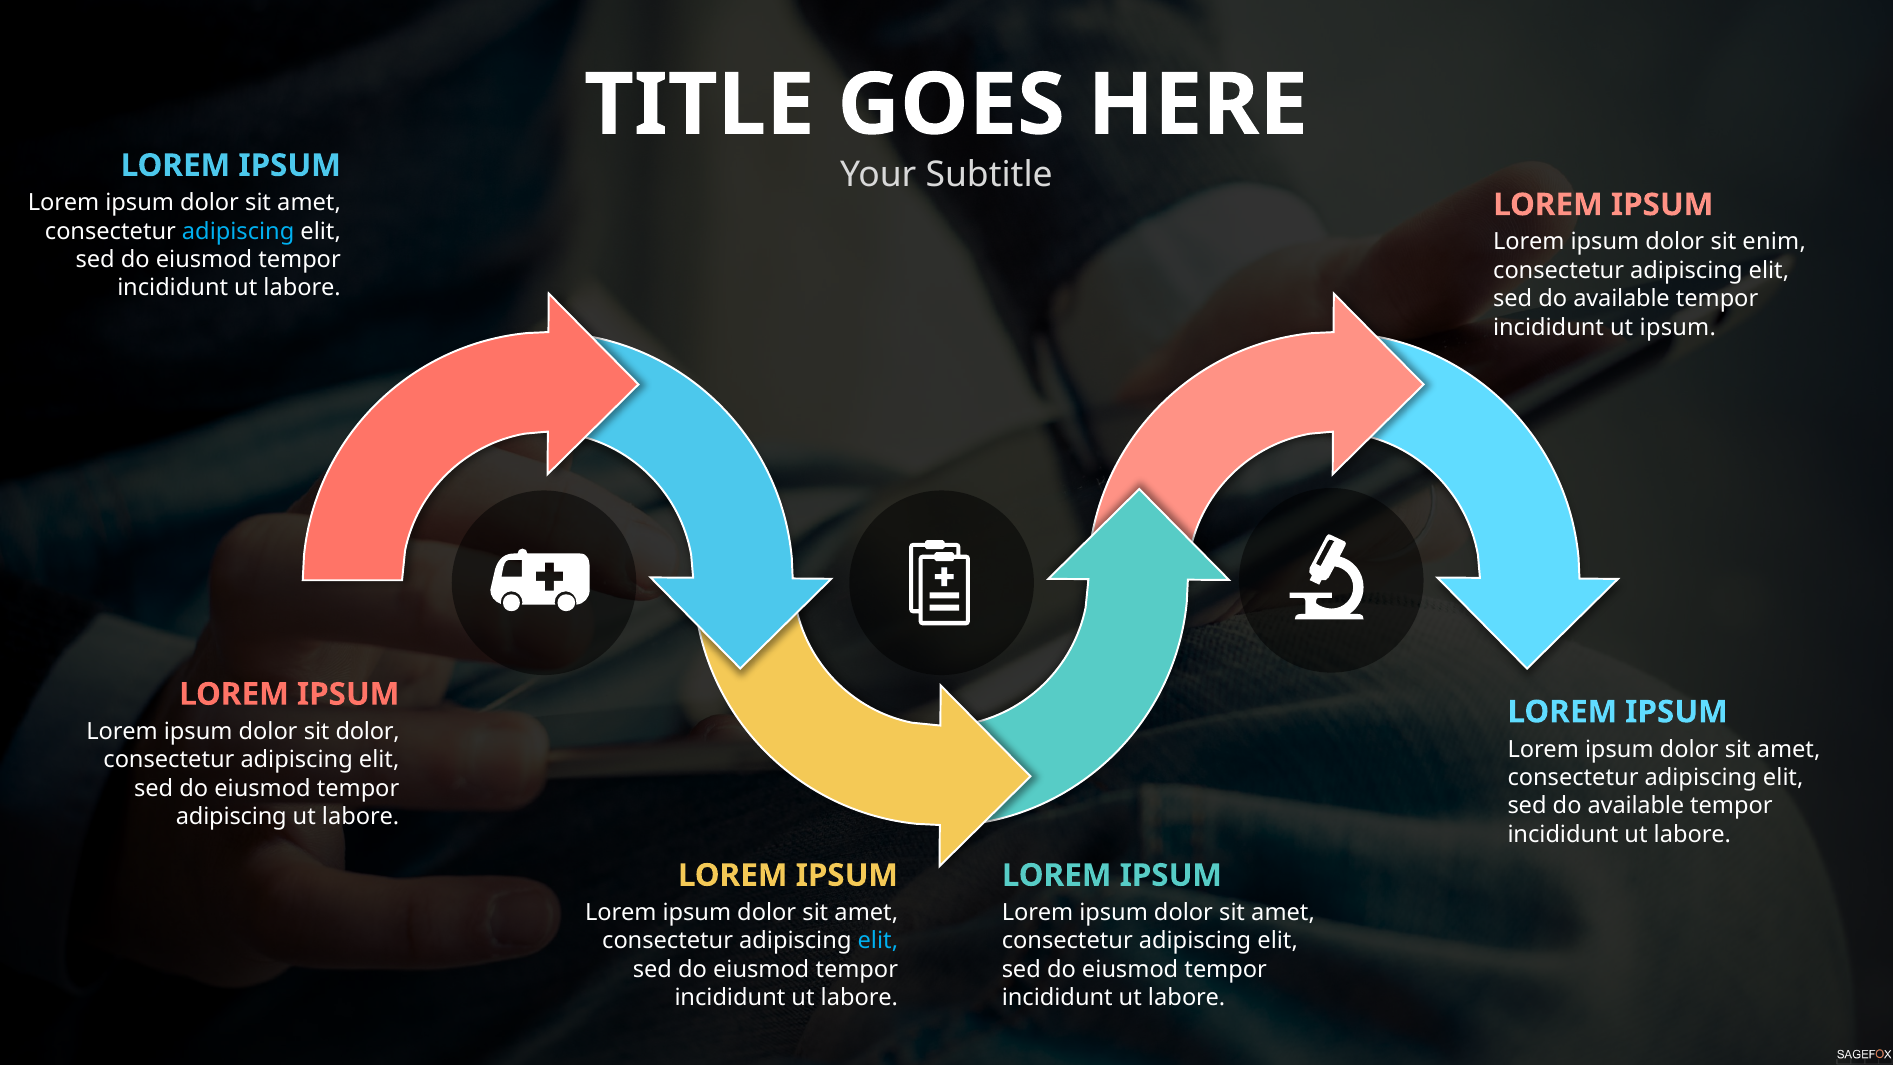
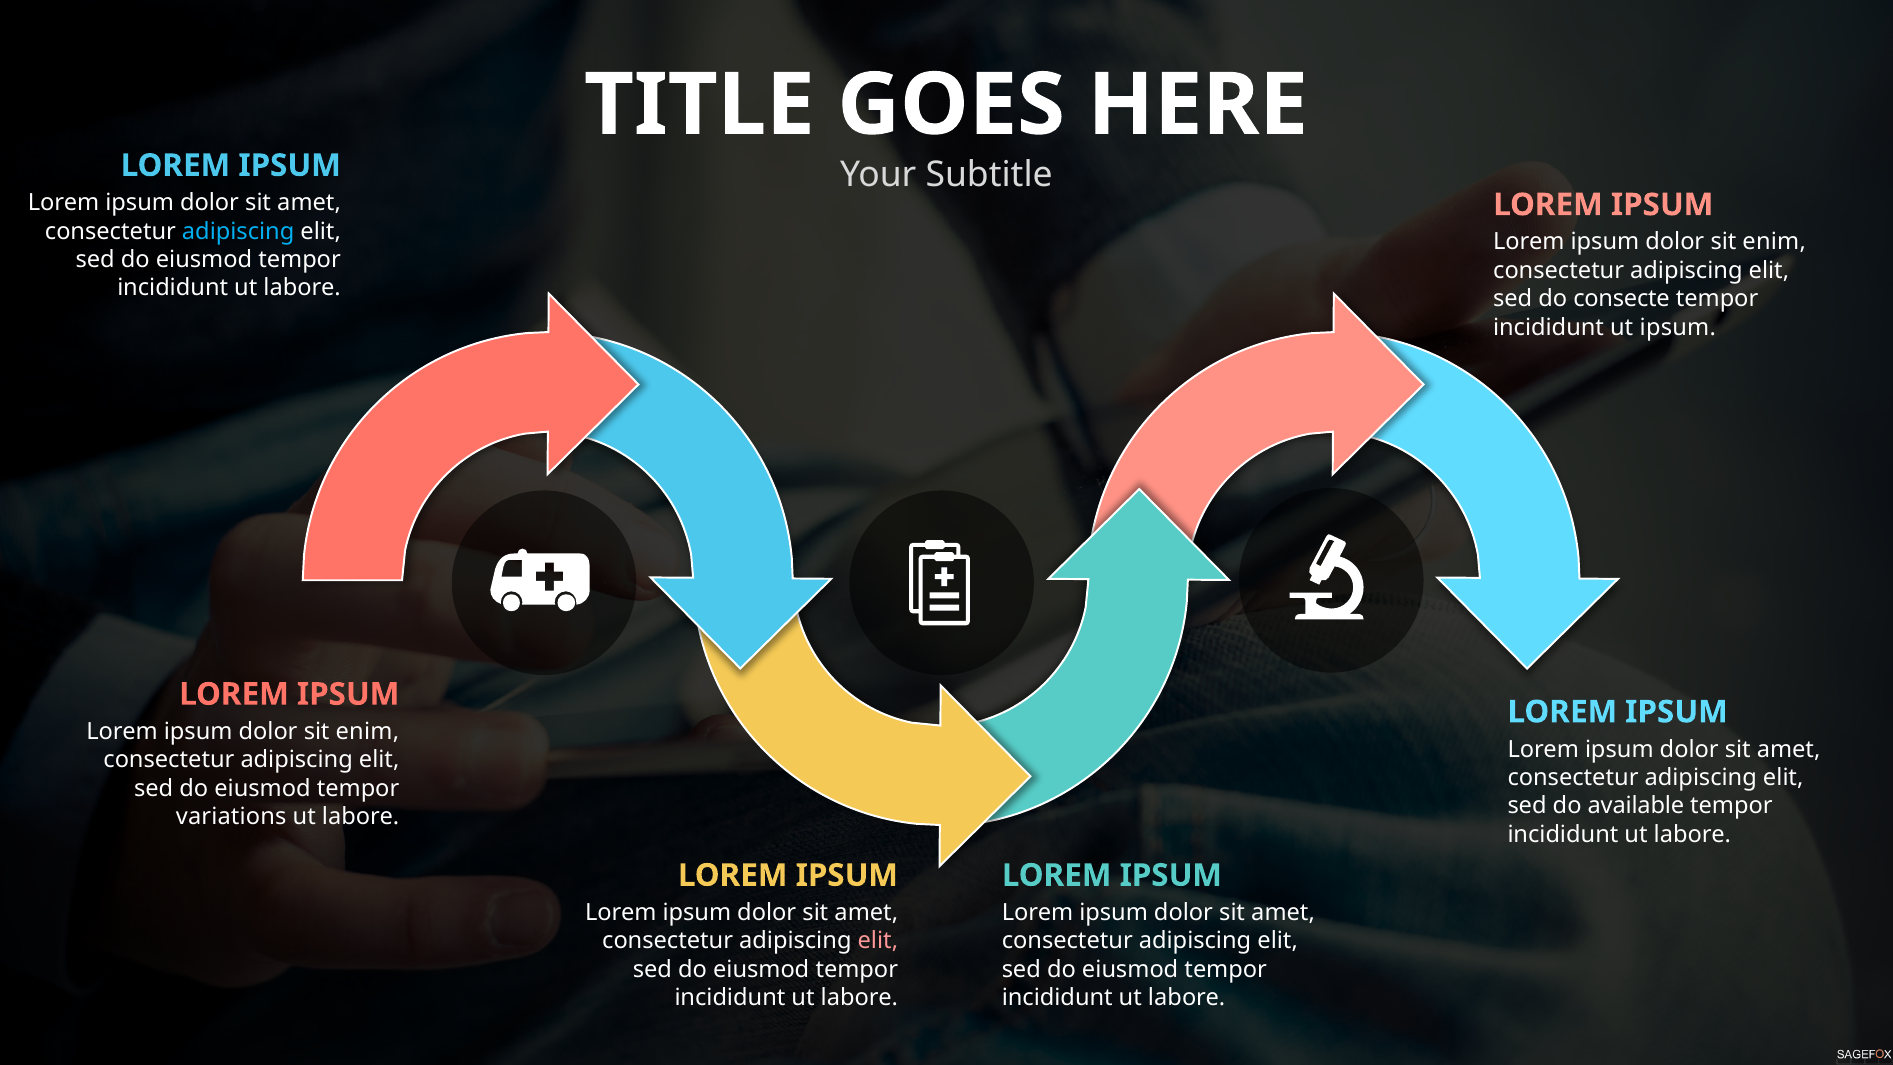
available: available -> consecte (1622, 299)
dolor: dolor -> enim (367, 732)
adipiscing: adipiscing -> variations (231, 817)
elit colour: light blue -> pink (878, 941)
